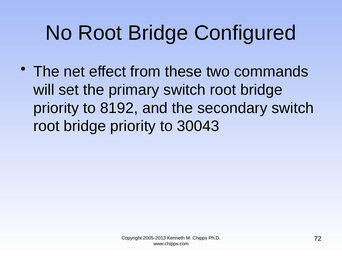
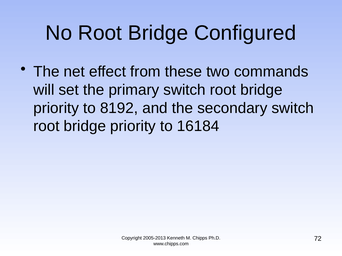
30043: 30043 -> 16184 (198, 126)
